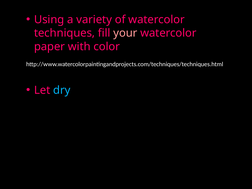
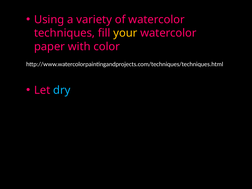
your colour: pink -> yellow (125, 33)
